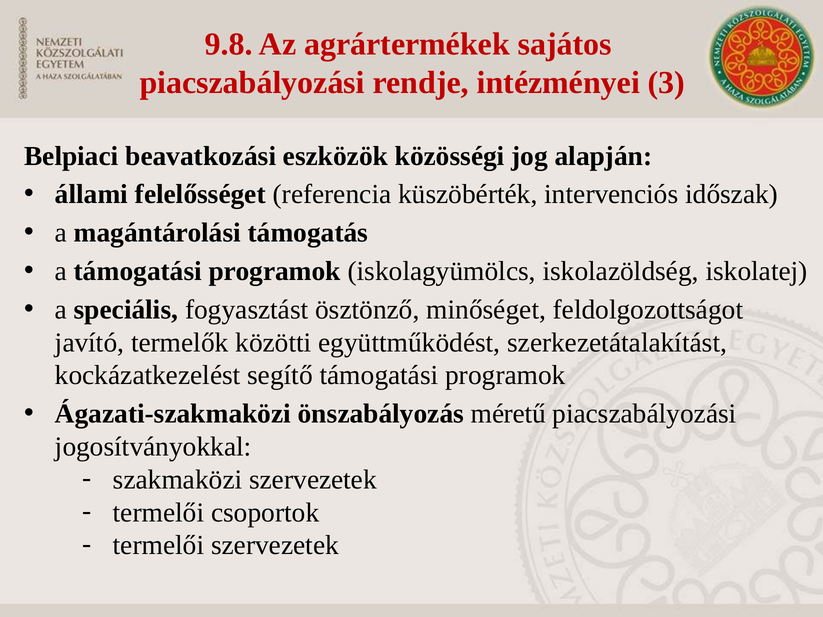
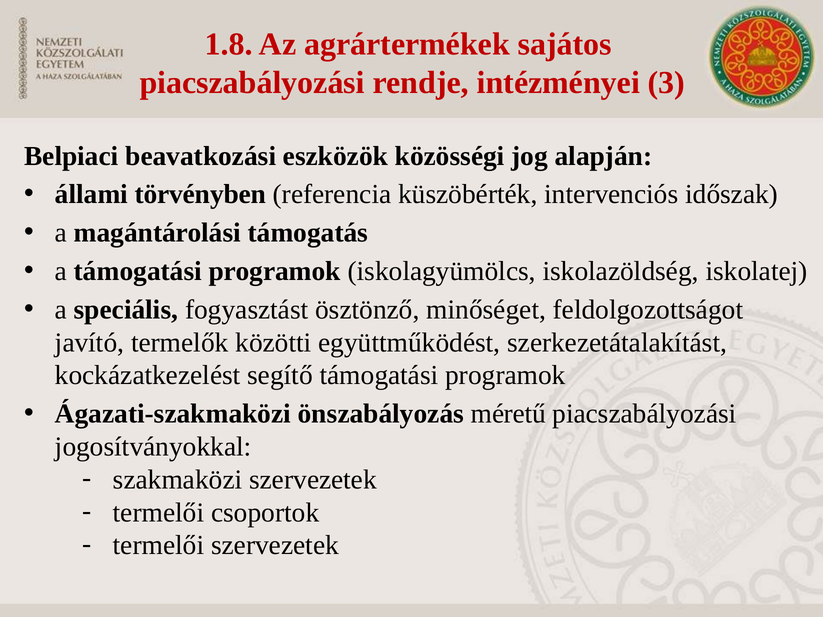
9.8: 9.8 -> 1.8 (229, 44)
felelősséget: felelősséget -> törvényben (200, 195)
